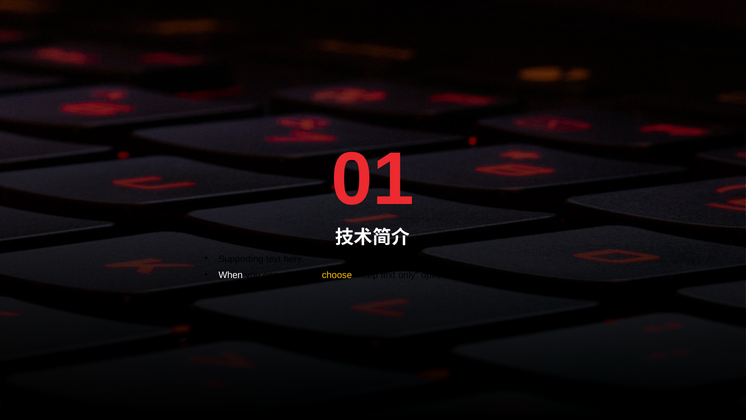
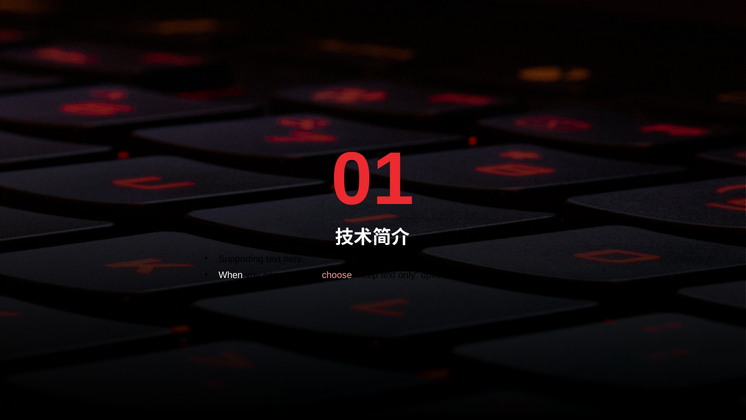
choose colour: yellow -> pink (337, 275)
